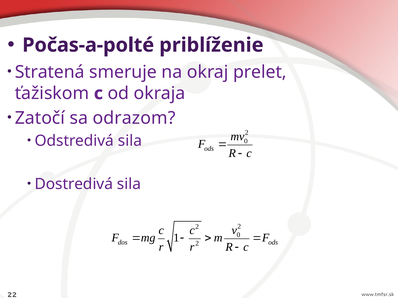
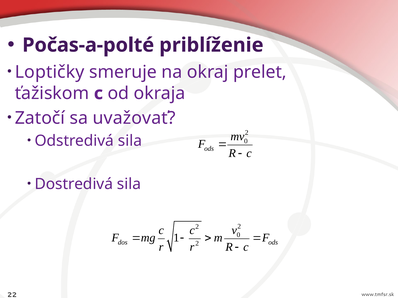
Stratená: Stratená -> Loptičky (50, 72)
odrazom: odrazom -> uvažovať (134, 118)
